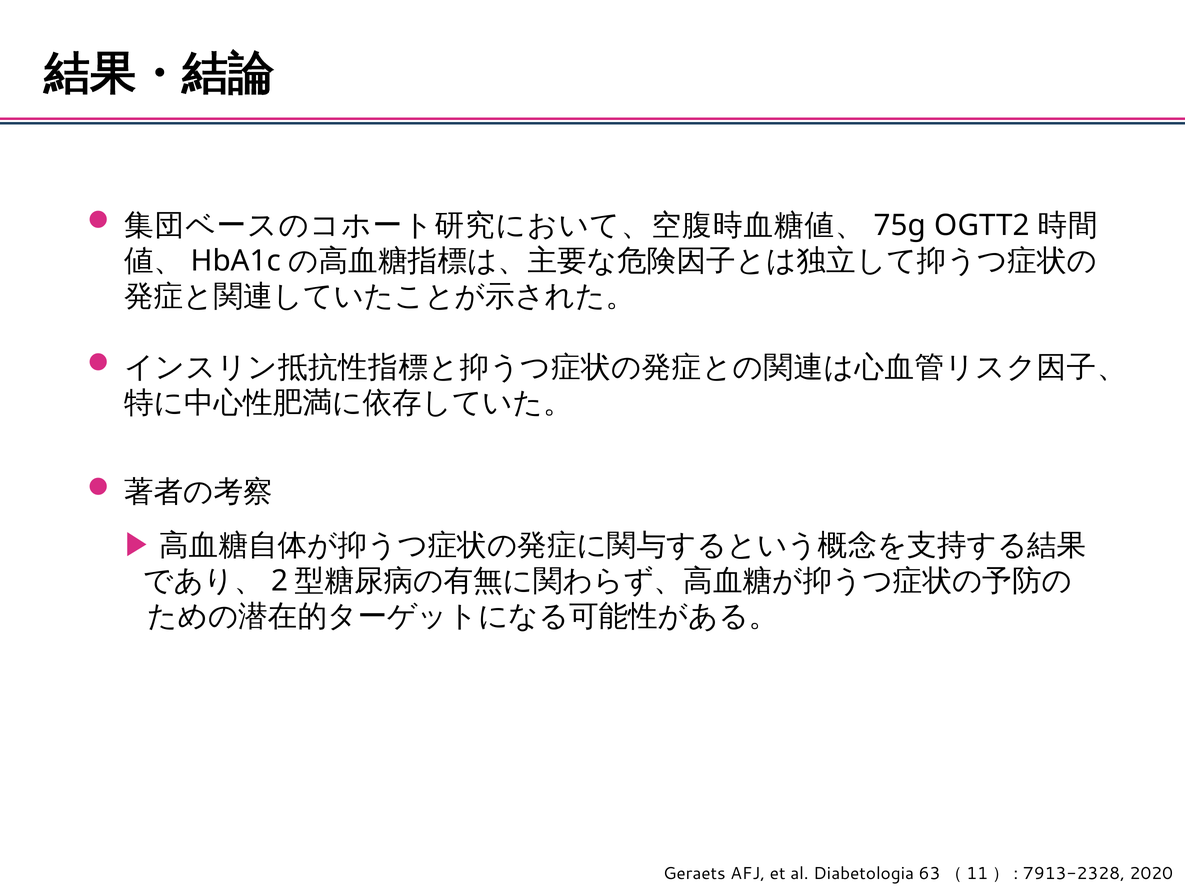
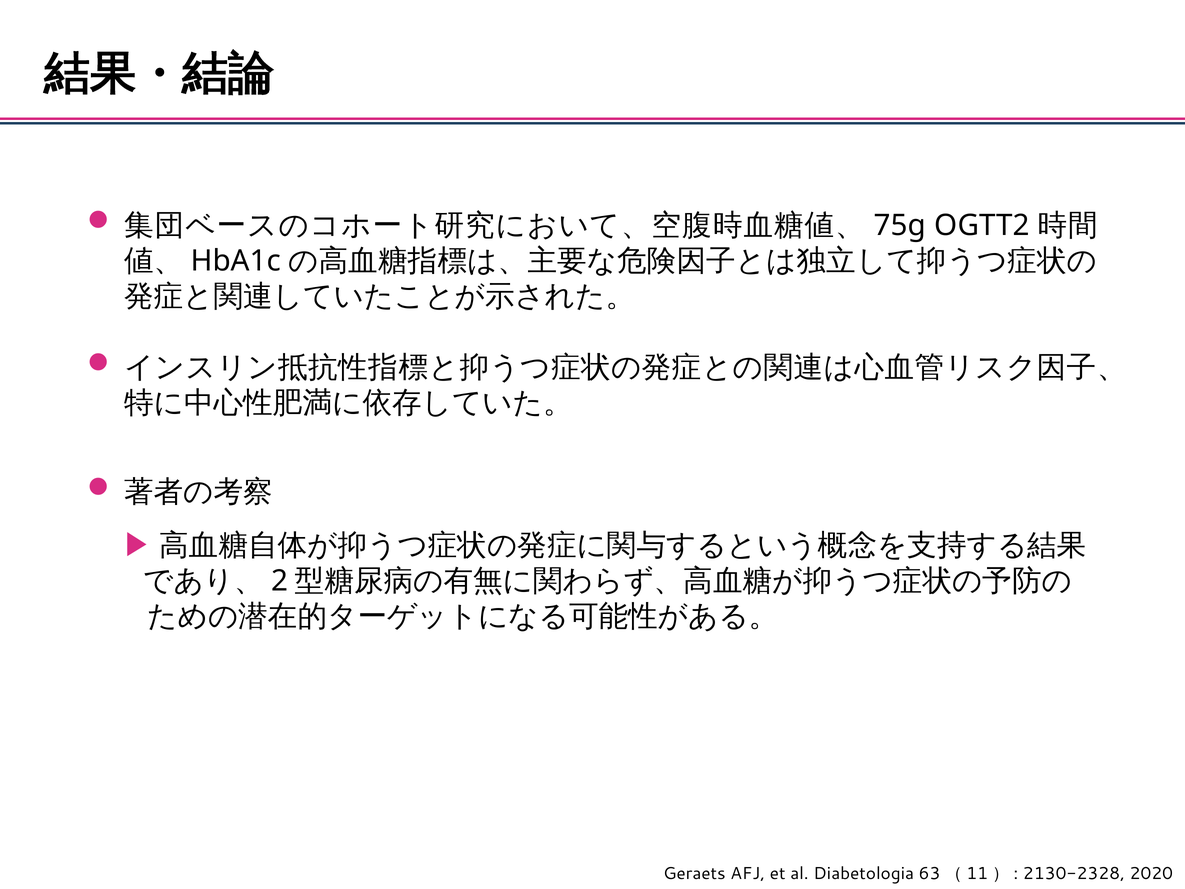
7913-2328: 7913-2328 -> 2130-2328 (1074, 873)
